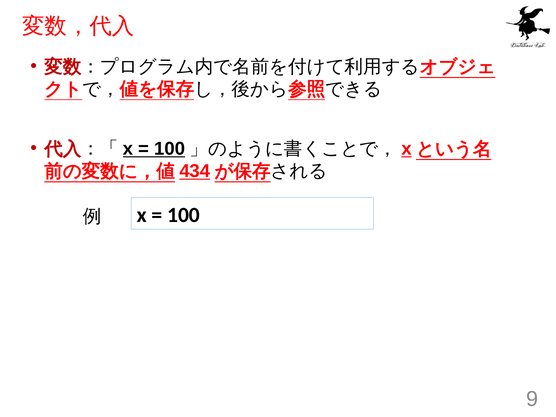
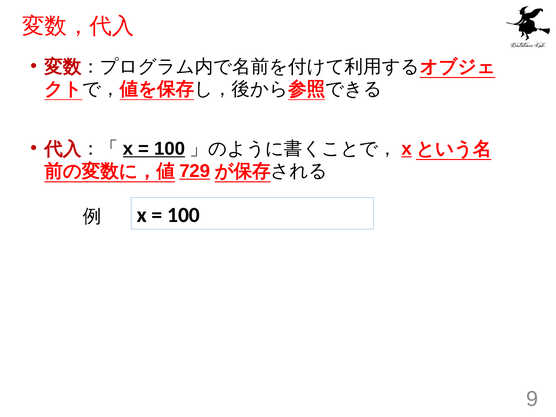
434: 434 -> 729 (195, 171)
